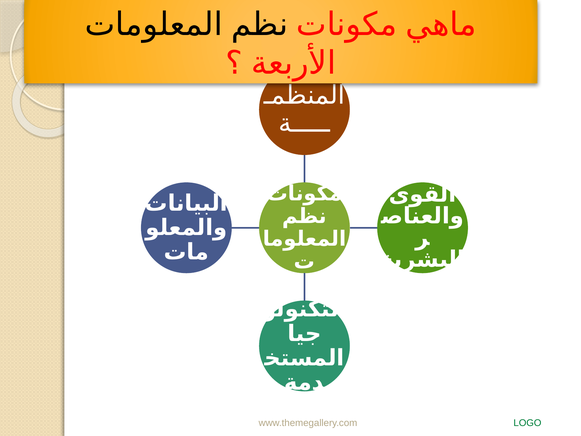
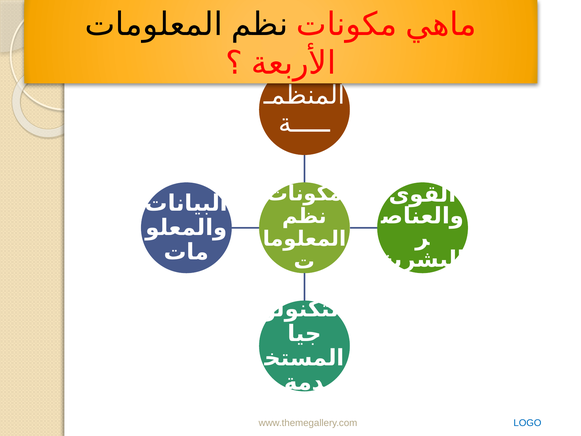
LOGO colour: green -> blue (527, 423)
